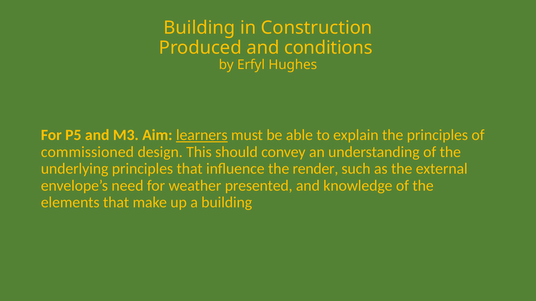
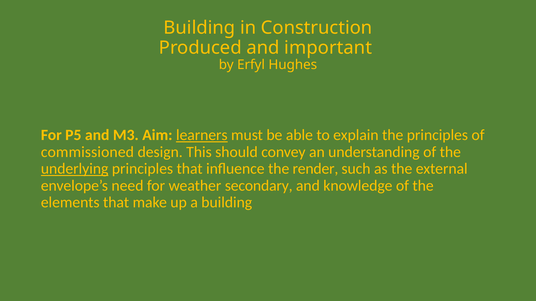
conditions: conditions -> important (328, 48)
underlying underline: none -> present (75, 169)
presented: presented -> secondary (259, 186)
